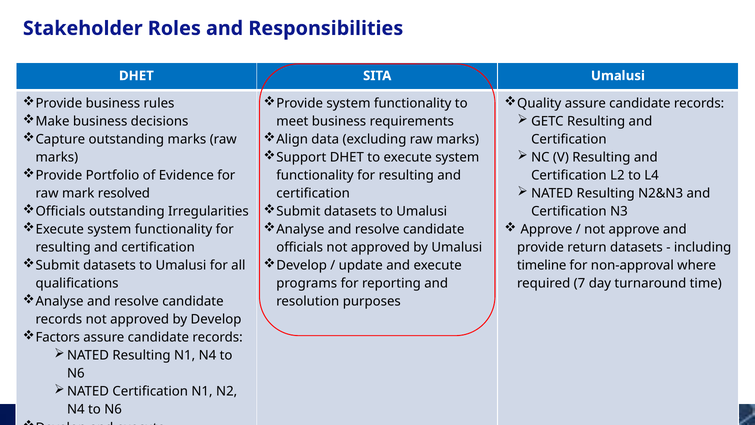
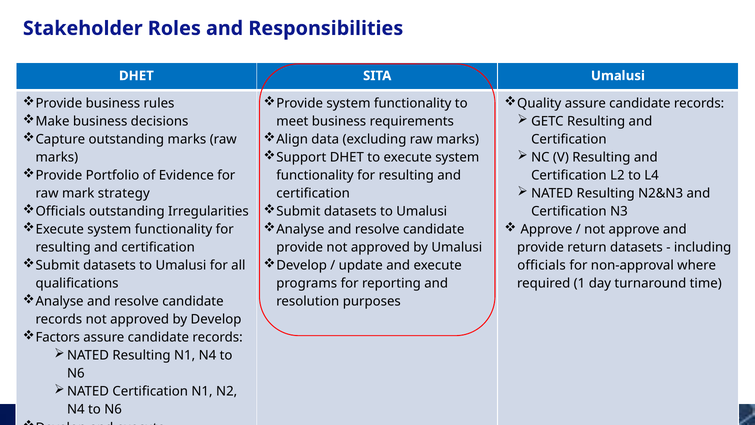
mark resolved: resolved -> strategy (124, 193)
officials: officials -> provide (300, 247)
timeline: timeline -> officials (541, 265)
7: 7 -> 1 (579, 283)
